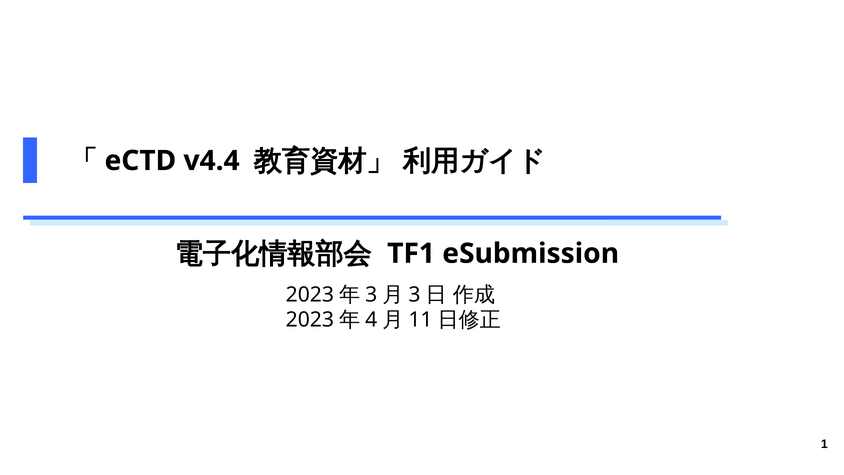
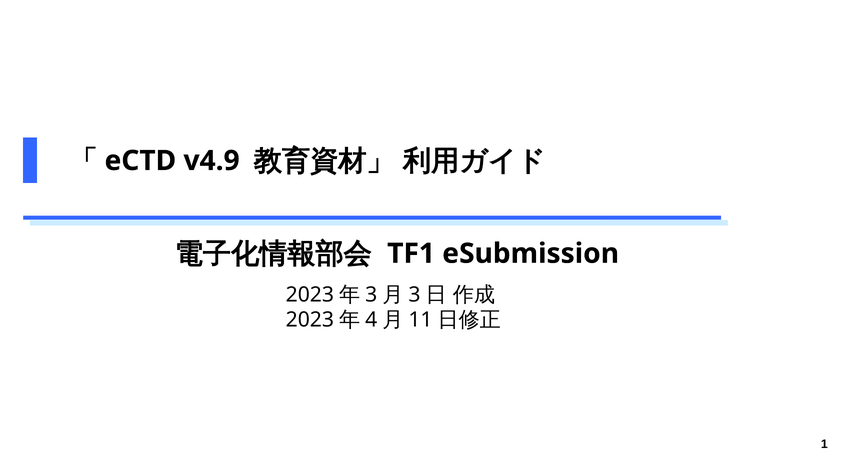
v4.4: v4.4 -> v4.9 (212, 161)
